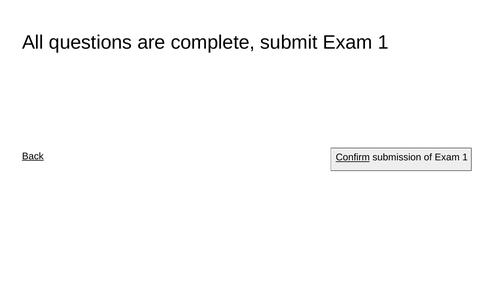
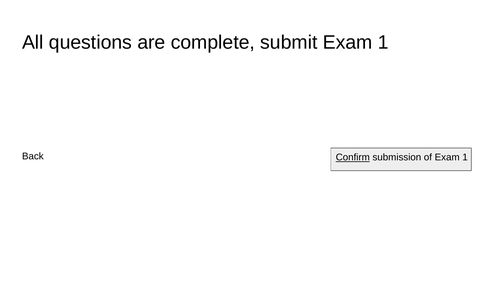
Back underline: present -> none (33, 156)
